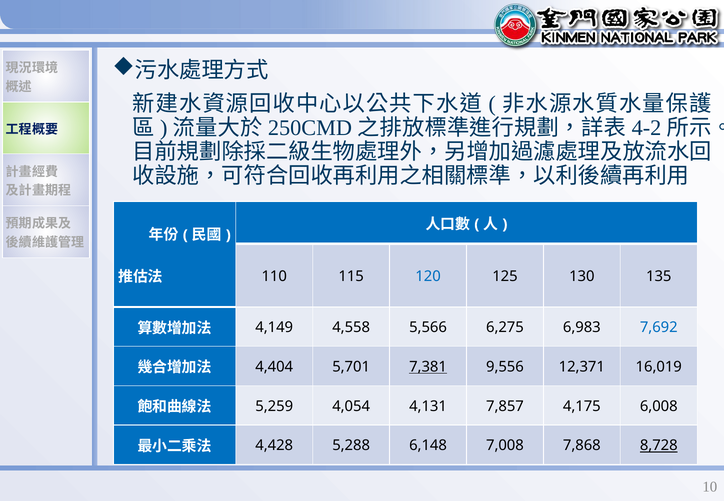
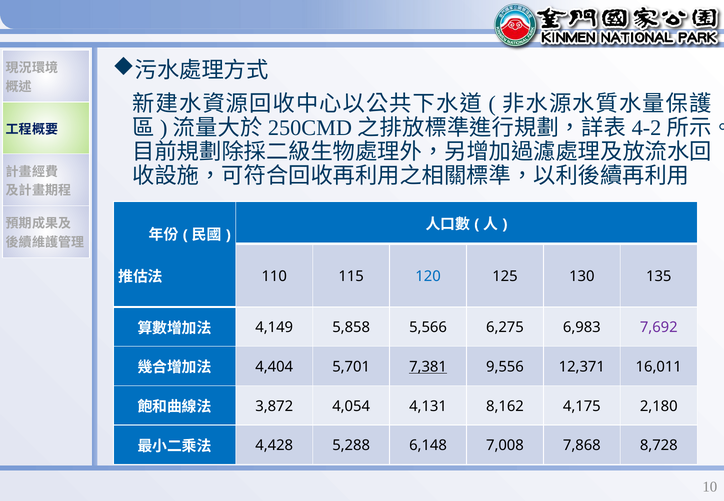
4,558: 4,558 -> 5,858 (351, 328)
7,692 colour: blue -> purple (659, 328)
16,019: 16,019 -> 16,011 (659, 367)
5,259: 5,259 -> 3,872 (274, 406)
7,857: 7,857 -> 8,162 (505, 406)
6,008: 6,008 -> 2,180 (659, 406)
8,728 underline: present -> none (659, 446)
